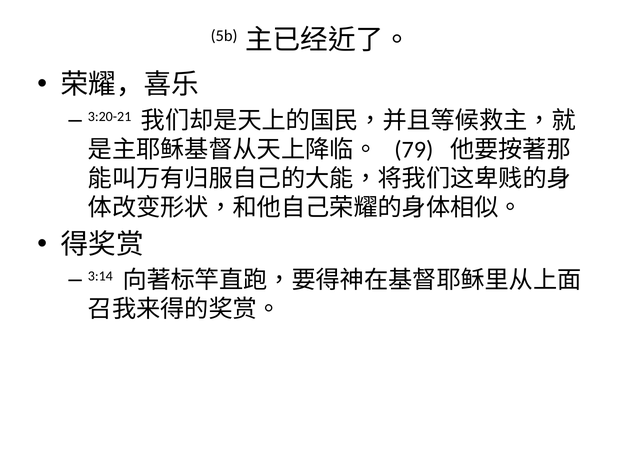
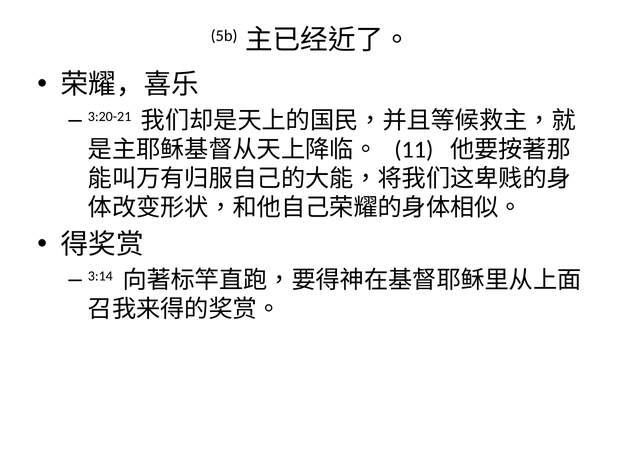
79: 79 -> 11 (414, 149)
